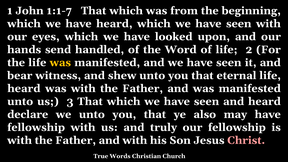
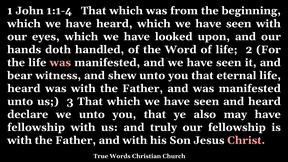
1:1-7: 1:1-7 -> 1:1-4 (59, 11)
send: send -> doth (58, 50)
was colour: yellow -> pink (60, 63)
